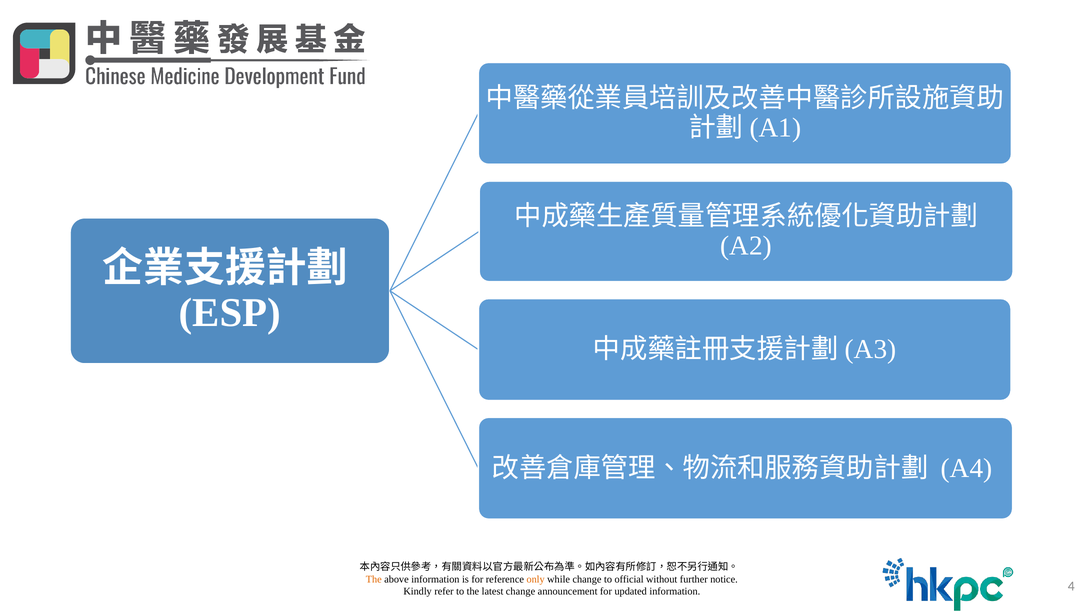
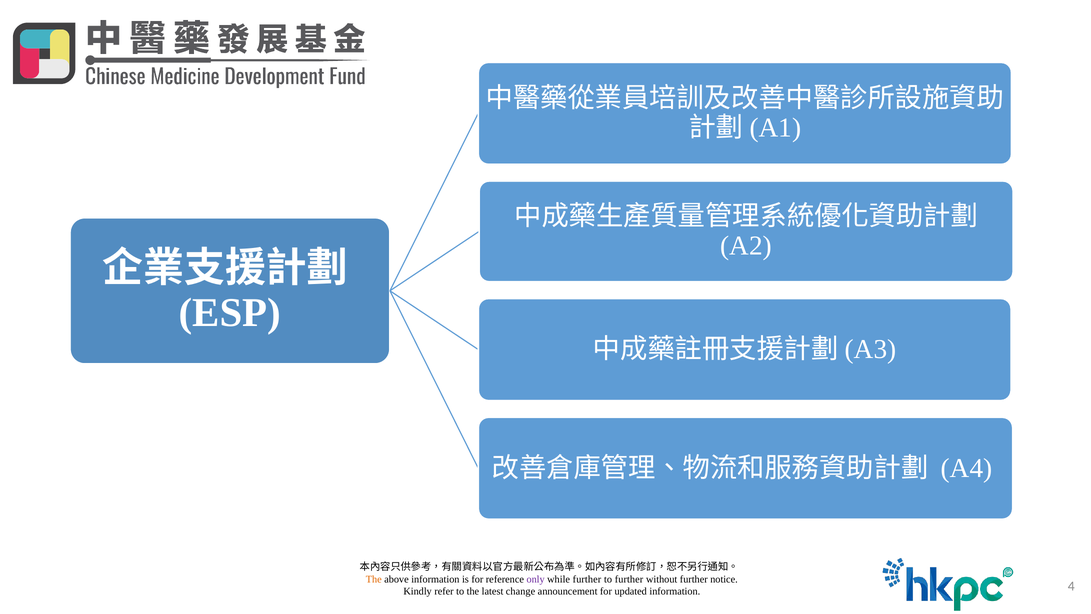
only colour: orange -> purple (536, 579)
while change: change -> further (587, 579)
to official: official -> further (629, 579)
